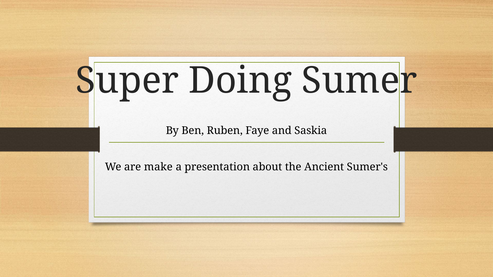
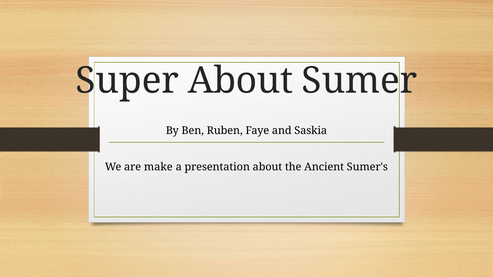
Super Doing: Doing -> About (240, 81)
